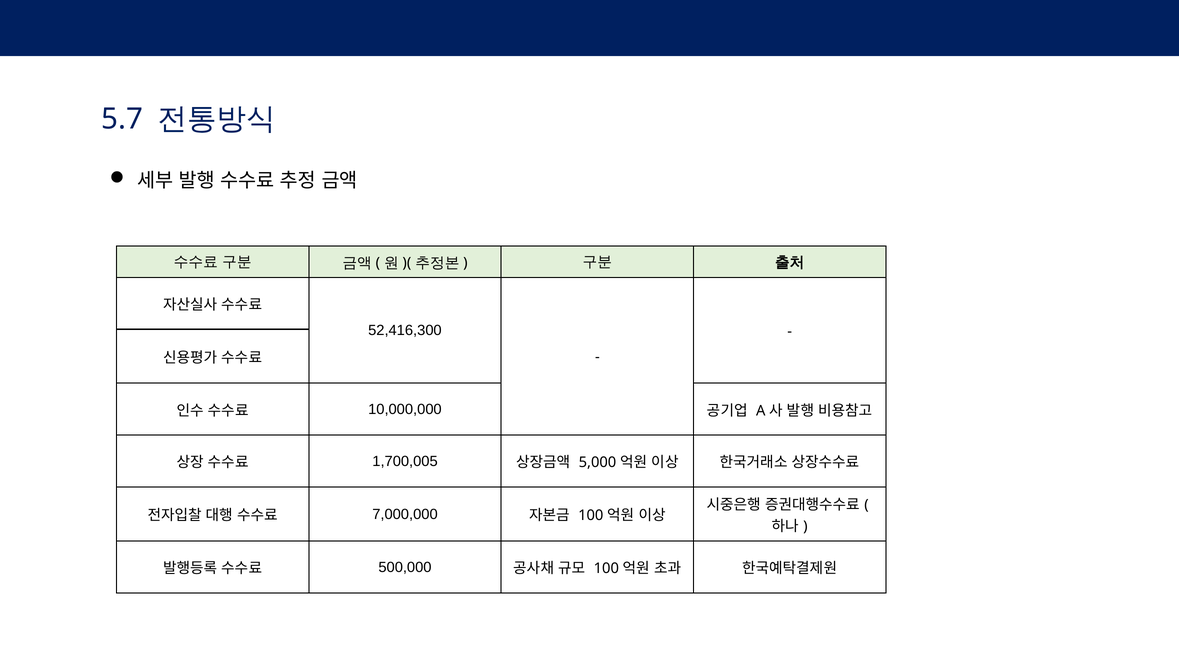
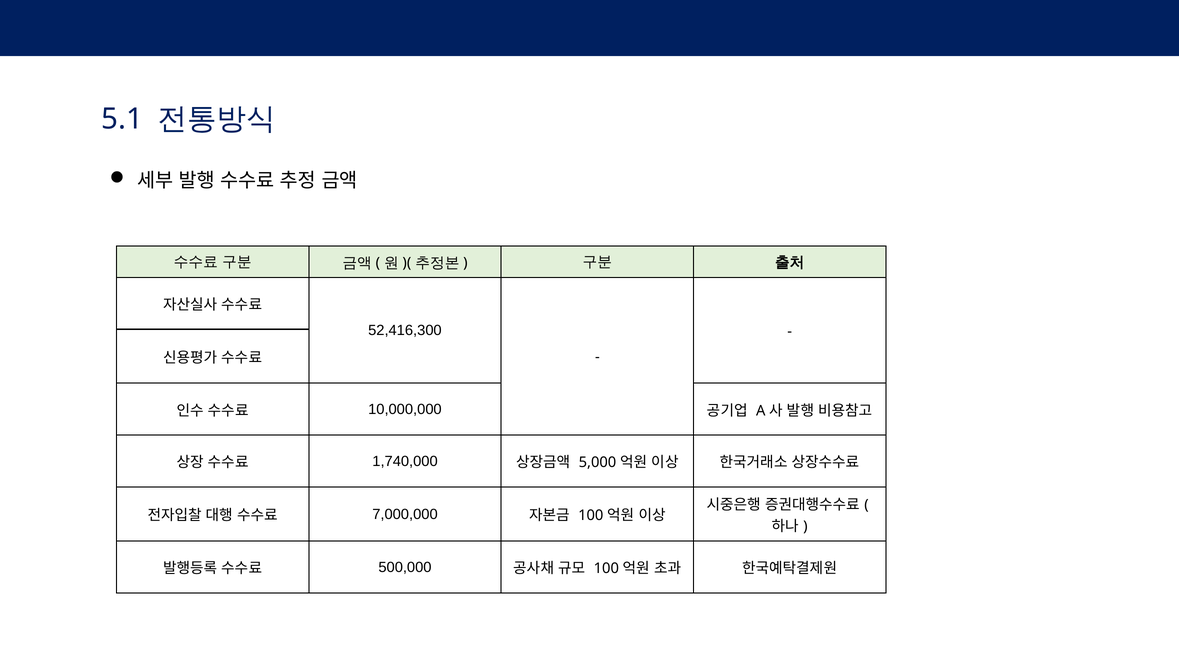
5.7: 5.7 -> 5.1 (122, 119)
1,700,005: 1,700,005 -> 1,740,000 (405, 461)
